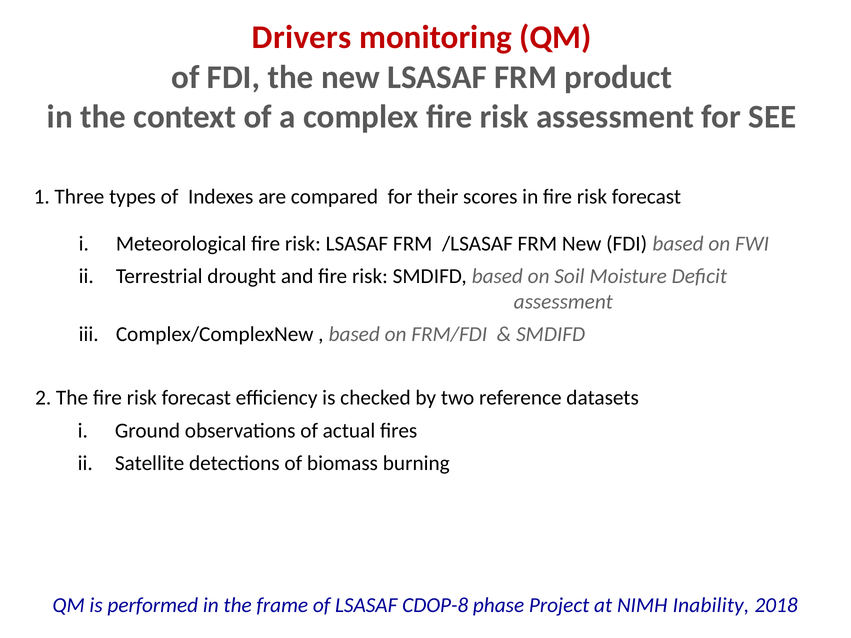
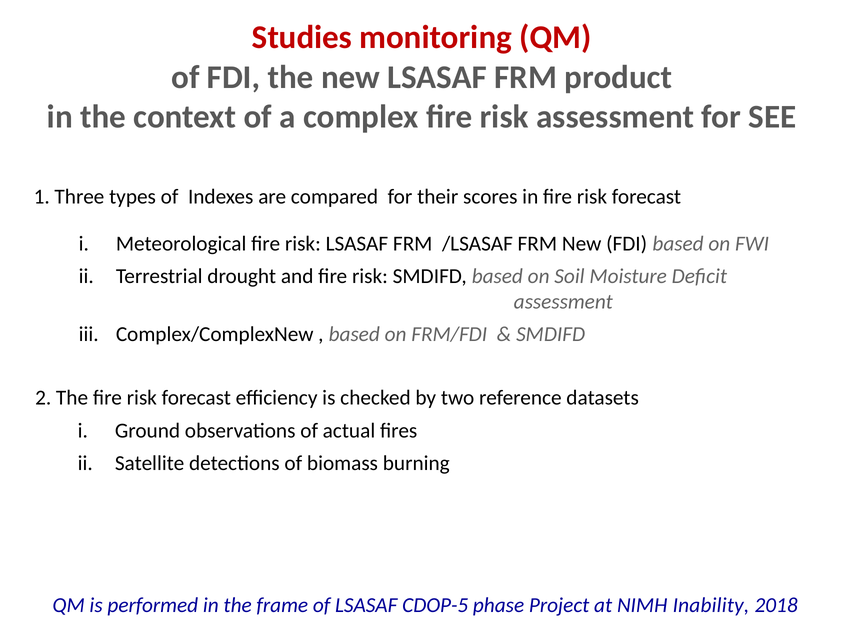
Drivers: Drivers -> Studies (302, 38)
CDOP-8: CDOP-8 -> CDOP-5 (435, 606)
